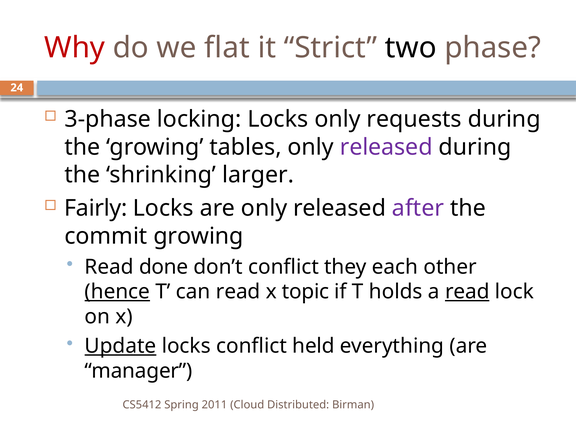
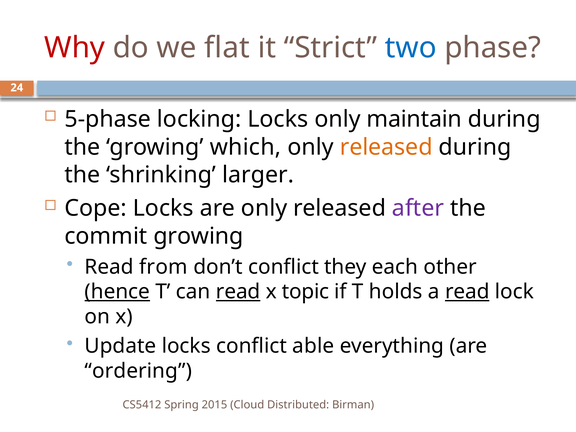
two colour: black -> blue (411, 48)
3-phase: 3-phase -> 5-phase (108, 119)
requests: requests -> maintain (414, 119)
tables: tables -> which (245, 147)
released colour: purple -> orange (386, 147)
Fairly: Fairly -> Cope (96, 208)
done: done -> from (163, 267)
read underline: none -> present (238, 292)
Update underline: present -> none (120, 346)
held: held -> able (313, 346)
manager: manager -> ordering (138, 371)
2011: 2011 -> 2015 (214, 405)
